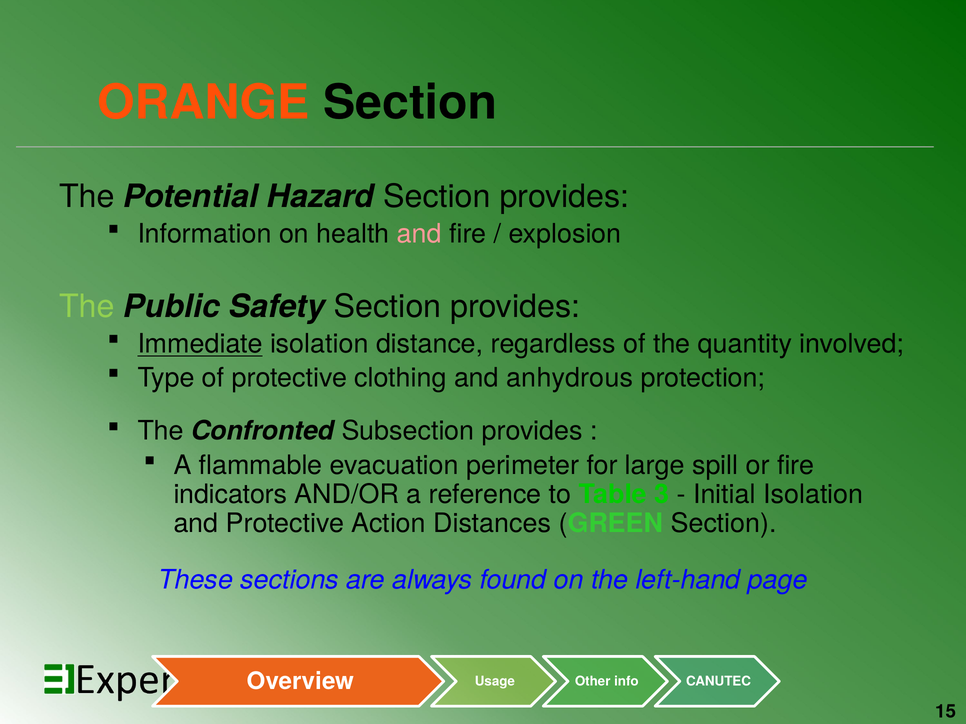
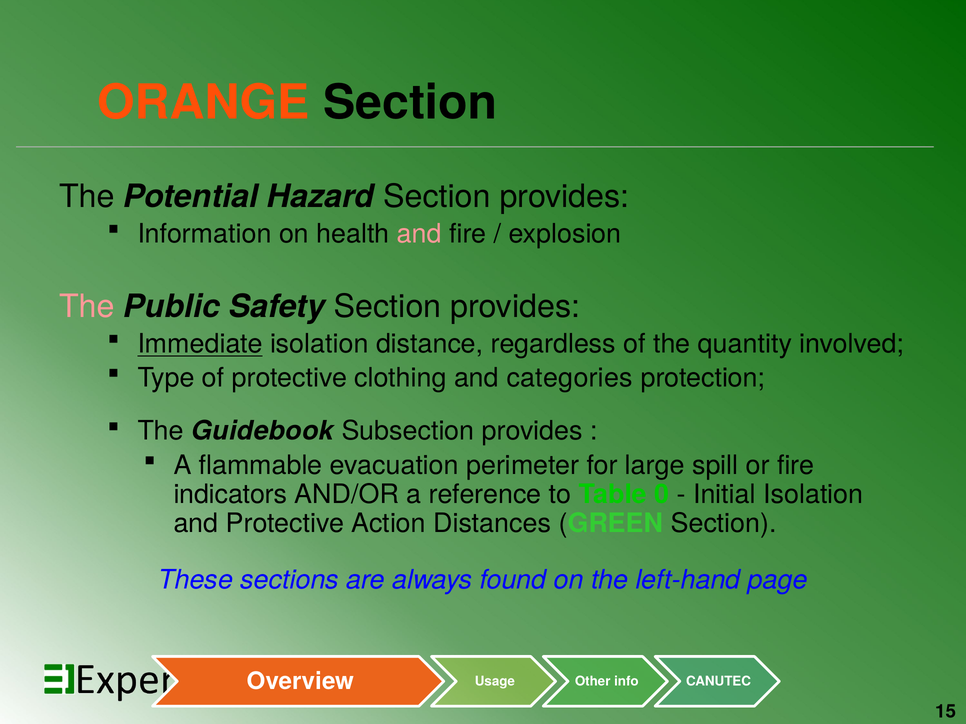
The colour: light green -> pink (87, 307)
anhydrous: anhydrous -> categories (570, 378)
Confronted: Confronted -> Guidebook (262, 431)
3: 3 -> 0 (662, 495)
